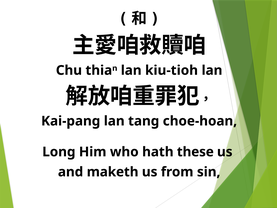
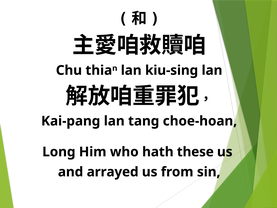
kiu-tioh: kiu-tioh -> kiu-sing (172, 70)
maketh: maketh -> arrayed (113, 172)
